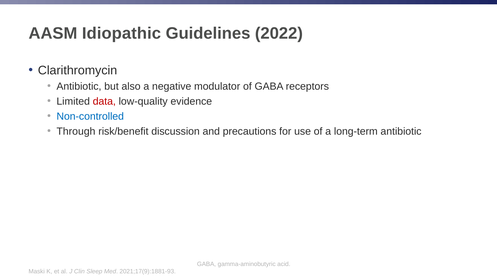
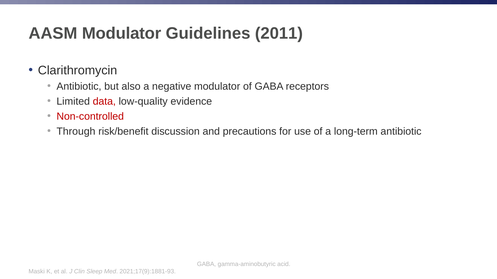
AASM Idiopathic: Idiopathic -> Modulator (122, 33)
2022: 2022 -> 2011 (279, 33)
Non-controlled colour: blue -> red (90, 117)
